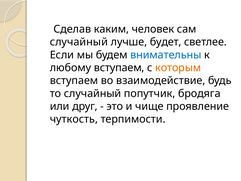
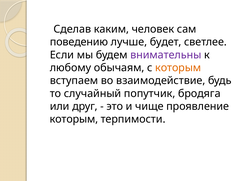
случайный: случайный -> поведению (79, 42)
внимательны colour: blue -> purple (166, 55)
любому вступаем: вступаем -> обычаям (119, 68)
чуткость: чуткость -> которым (74, 119)
